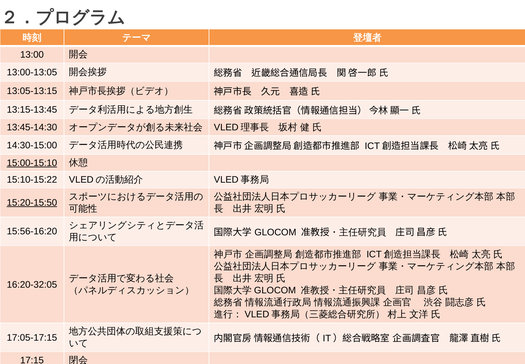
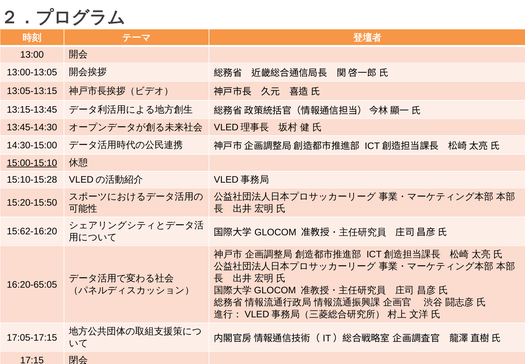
15:10-15:22: 15:10-15:22 -> 15:10-15:28 (32, 180)
15:20-15:50 underline: present -> none (32, 202)
15:56-16:20: 15:56-16:20 -> 15:62-16:20 (32, 231)
16:20-32:05: 16:20-32:05 -> 16:20-65:05 (32, 284)
